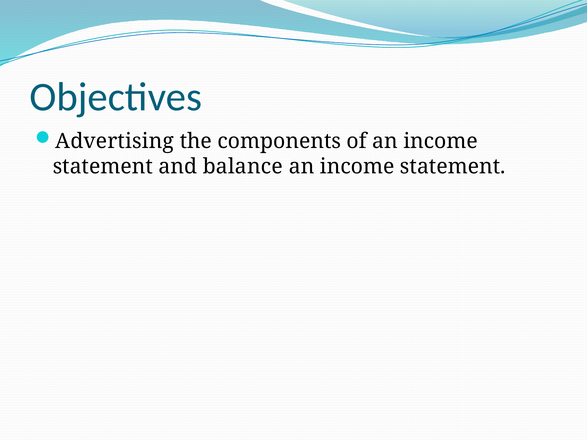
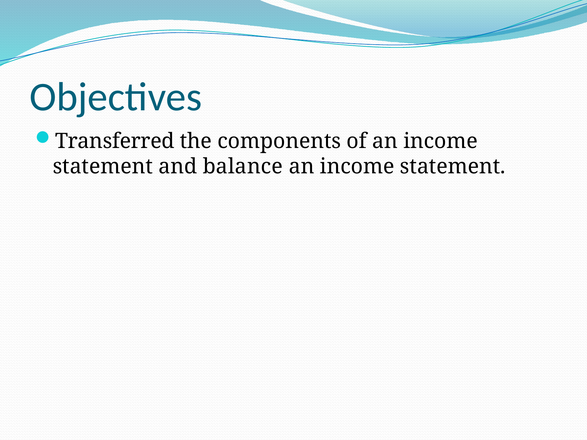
Advertising: Advertising -> Transferred (115, 141)
